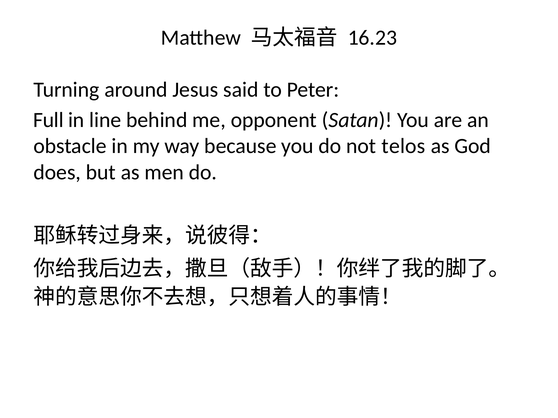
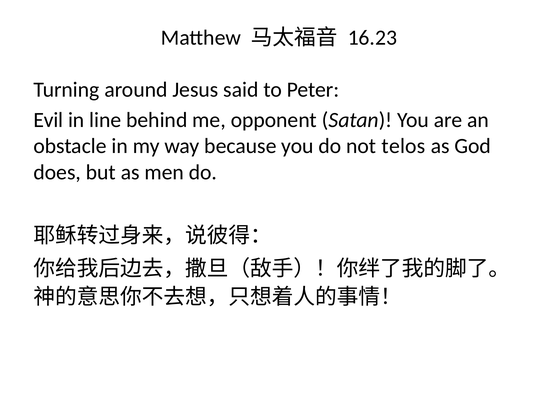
Full: Full -> Evil (48, 120)
